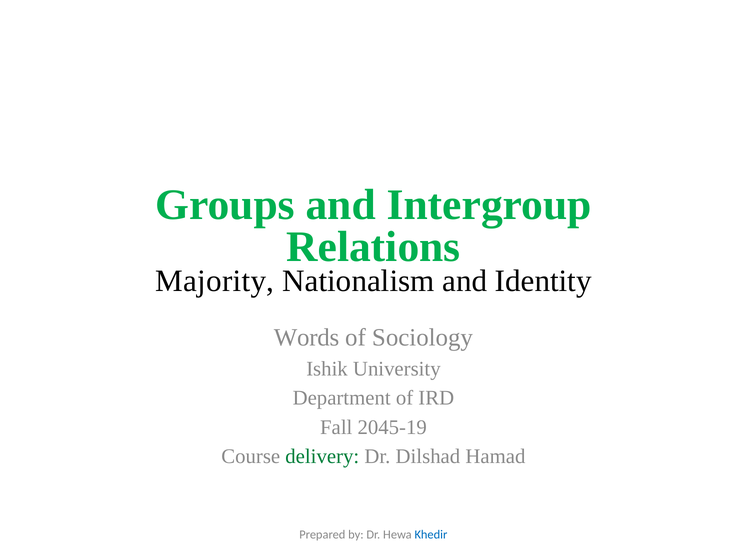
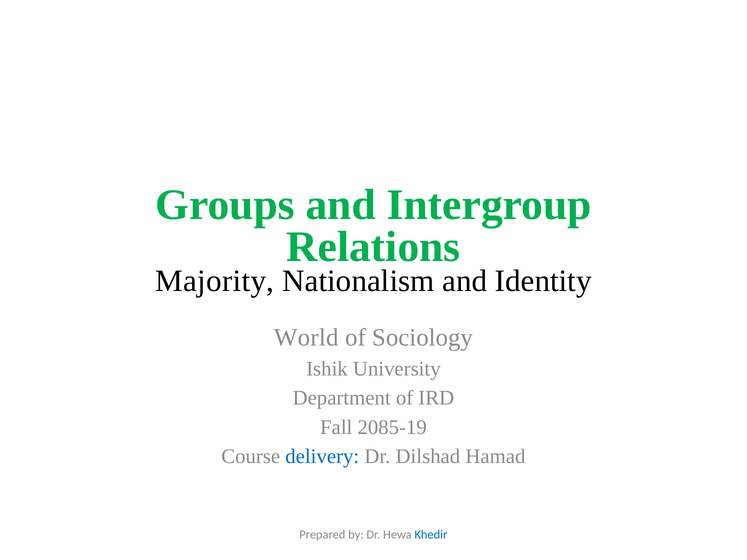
Words: Words -> World (306, 338)
2045-19: 2045-19 -> 2085-19 (392, 427)
delivery colour: green -> blue (322, 456)
